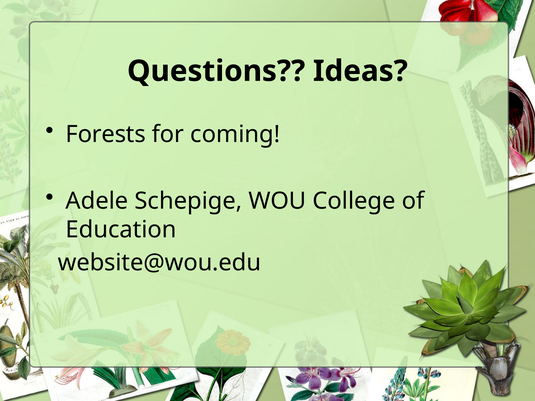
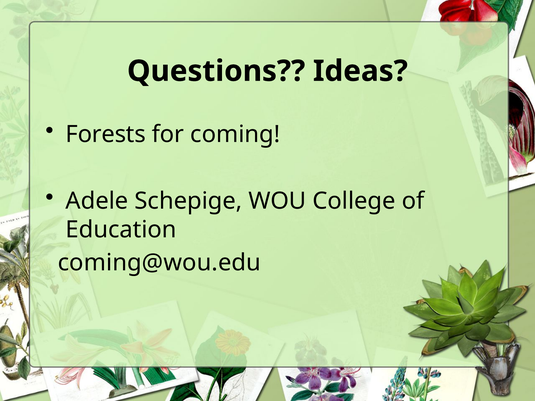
website@wou.edu: website@wou.edu -> coming@wou.edu (159, 263)
